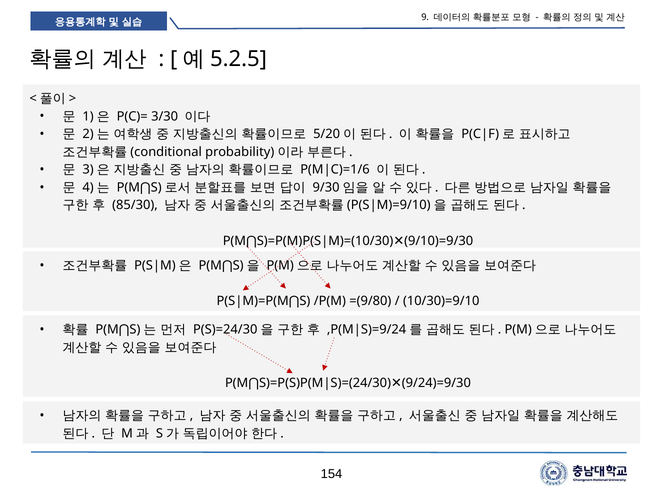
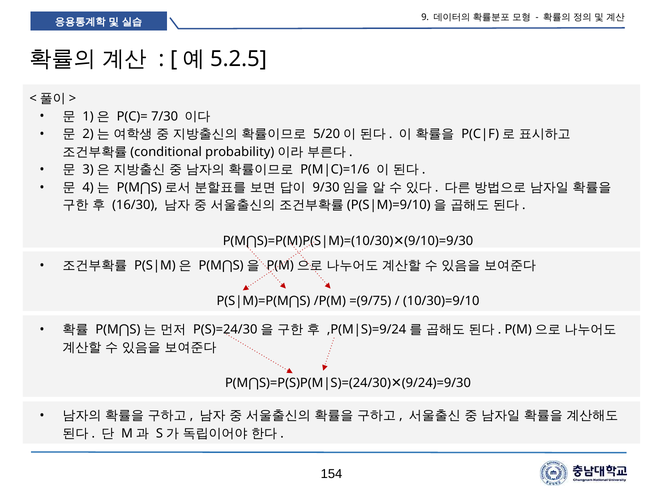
3/30: 3/30 -> 7/30 (165, 116)
85/30: 85/30 -> 16/30 (135, 205)
=(9/80: =(9/80 -> =(9/75 (370, 301)
